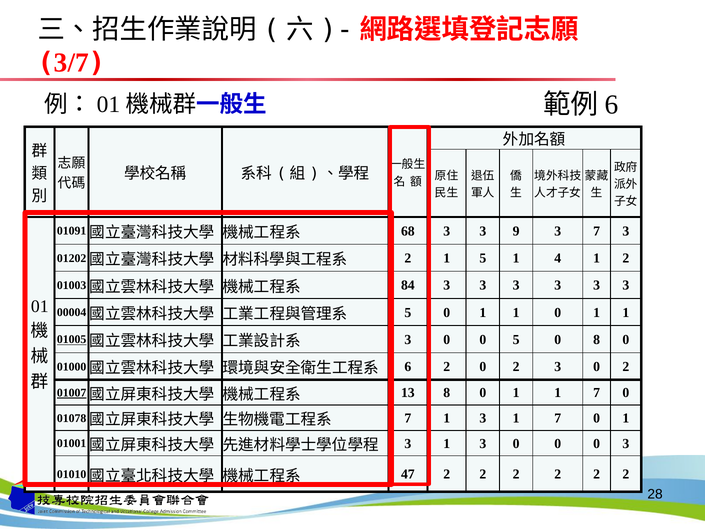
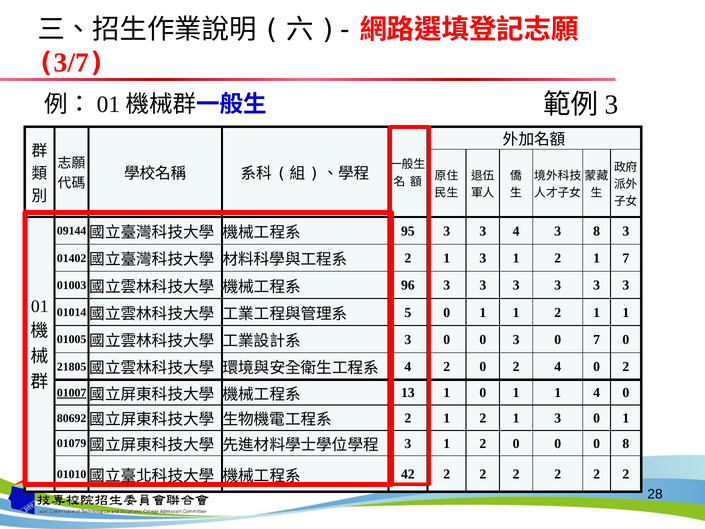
6: 6 -> 3 (612, 105)
01091: 01091 -> 09144 (72, 231)
68: 68 -> 95 (408, 231)
3 9: 9 -> 4 (516, 231)
3 7: 7 -> 8 (597, 231)
01202: 01202 -> 01402 (72, 258)
5: 5 -> 3 (483, 258)
4: 4 -> 2 (558, 258)
1 2: 2 -> 7 (626, 258)
84: 84 -> 96 (408, 285)
00004: 00004 -> 01014 (72, 312)
1 1 0: 0 -> 2 (558, 312)
01005 underline: present -> none (72, 339)
0 5: 5 -> 3 (516, 339)
0 8: 8 -> 7 (597, 339)
01000: 01000 -> 21805 (72, 367)
6: 6 -> 4 (408, 367)
2 3: 3 -> 4 (558, 367)
13 8: 8 -> 1 (447, 393)
1 1 7: 7 -> 4 (597, 393)
01078: 01078 -> 80692 (72, 418)
7: 7 -> 2 (408, 418)
3: 3 -> 2 (483, 418)
7: 7 -> 3 (558, 418)
01001: 01001 -> 01079 (72, 443)
3: 3 -> 2 (483, 443)
0 3: 3 -> 8 (626, 443)
47: 47 -> 42 (408, 474)
